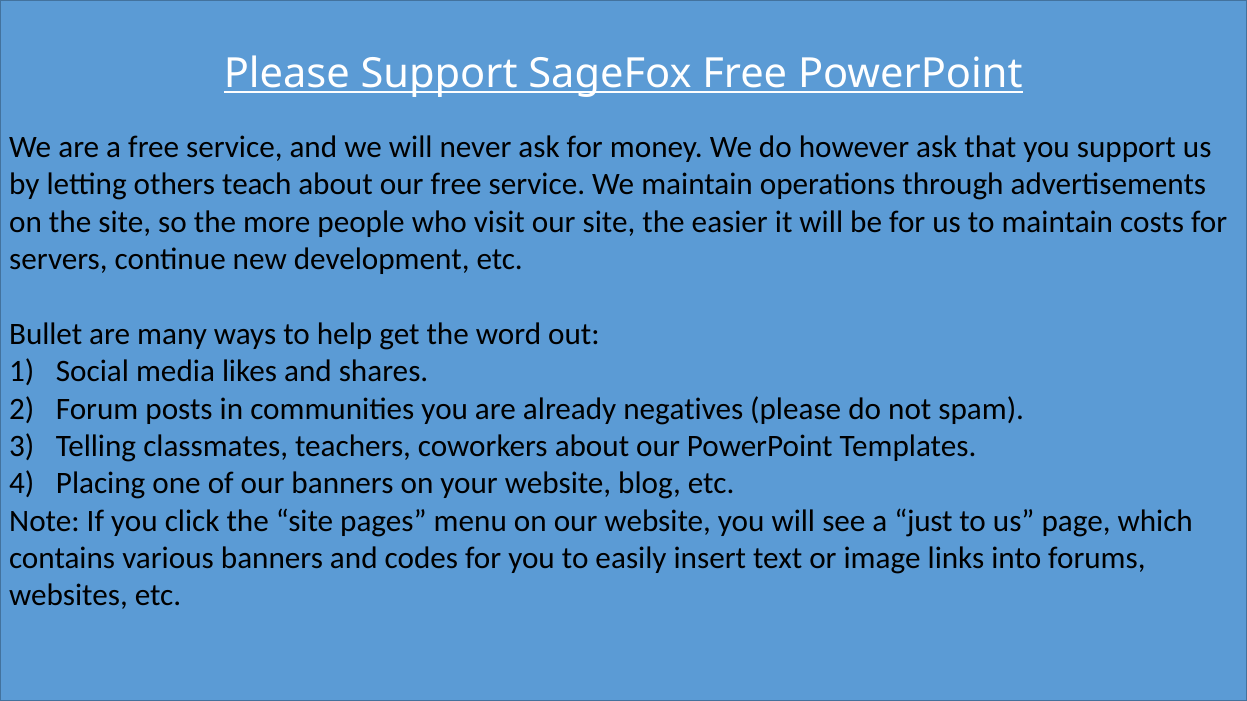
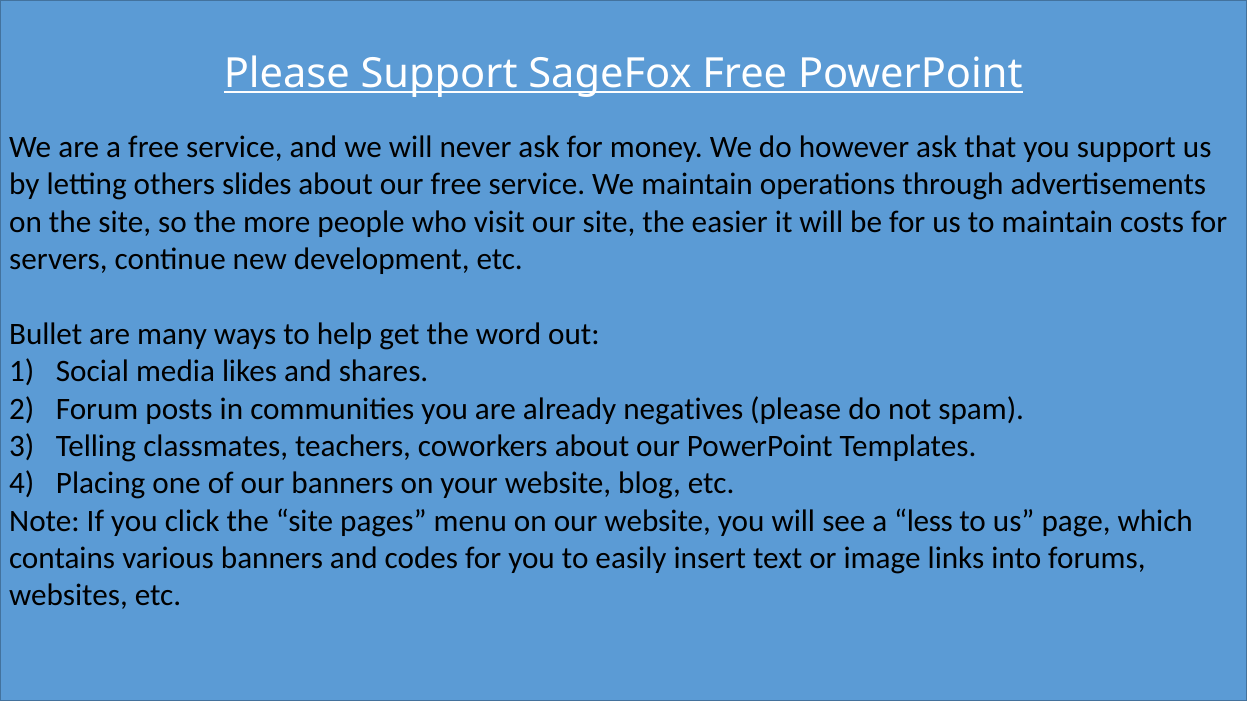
teach: teach -> slides (257, 185)
just: just -> less (924, 521)
